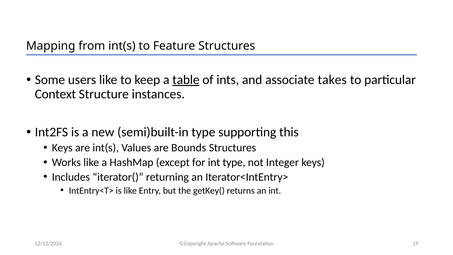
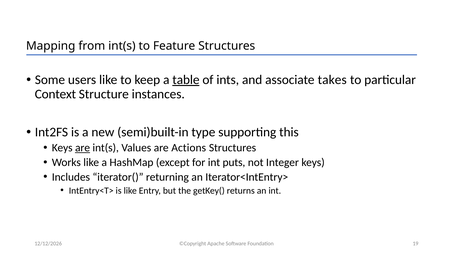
are underline: none -> present (83, 148)
Bounds: Bounds -> Actions (189, 148)
int type: type -> puts (234, 162)
